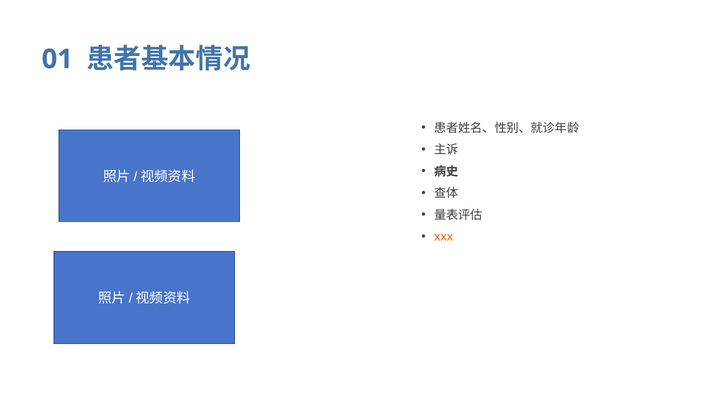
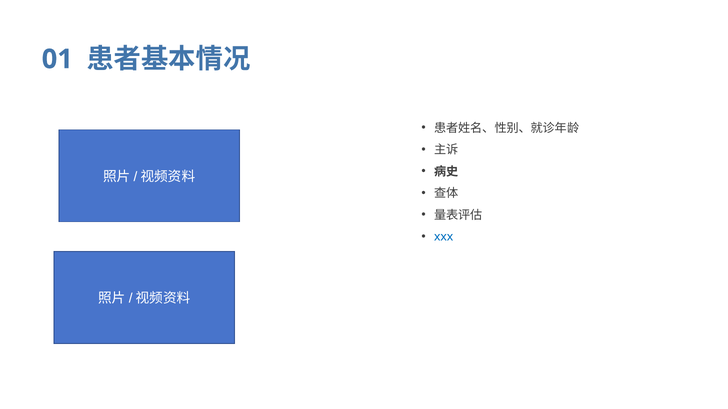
xxx colour: orange -> blue (444, 237)
